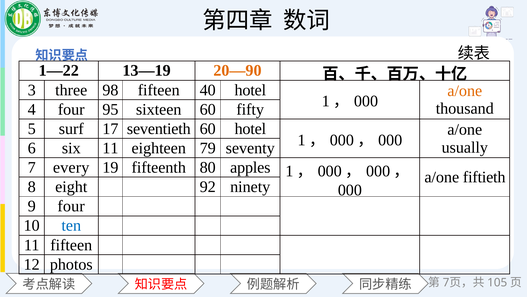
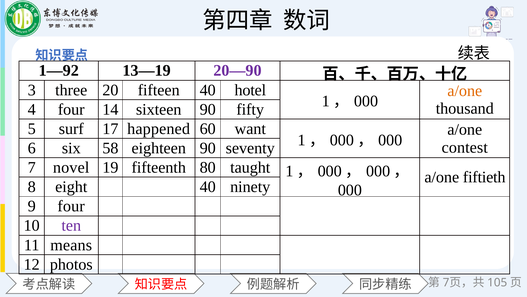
1—22: 1—22 -> 1—92 (59, 71)
20—90 colour: orange -> purple (237, 71)
98: 98 -> 20 (110, 90)
95: 95 -> 14 (110, 109)
sixteen 60: 60 -> 90 (208, 109)
seventieth: seventieth -> happened (159, 129)
60 hotel: hotel -> want (250, 129)
usually: usually -> contest (465, 147)
six 11: 11 -> 58 (110, 148)
eighteen 79: 79 -> 90 (208, 148)
every: every -> novel (71, 167)
apples: apples -> taught (250, 167)
eight 92: 92 -> 40 (208, 187)
ten colour: blue -> purple (71, 225)
11 fifteen: fifteen -> means (71, 245)
